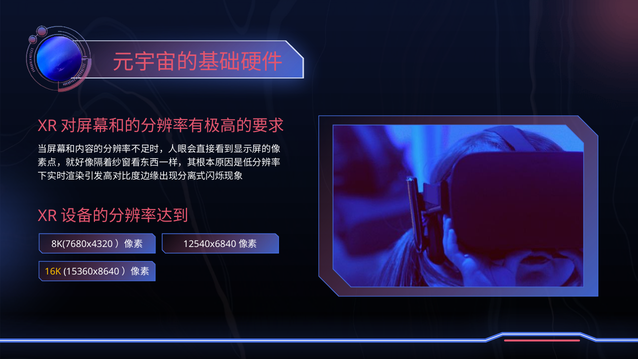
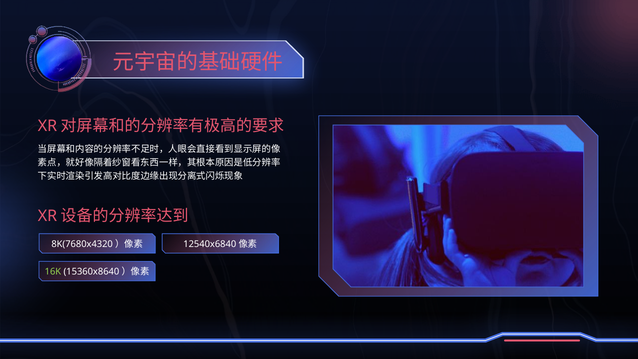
16K colour: yellow -> light green (53, 272)
